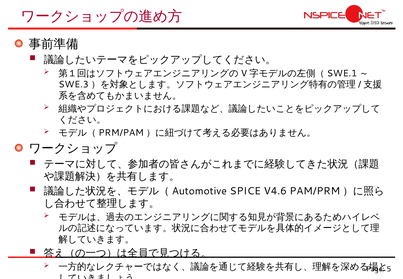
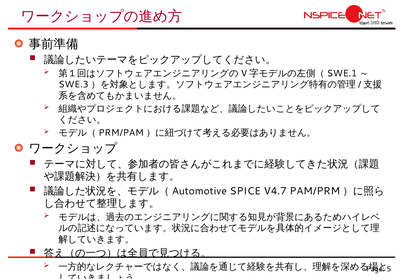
V4.6: V4.6 -> V4.7 (275, 191)
